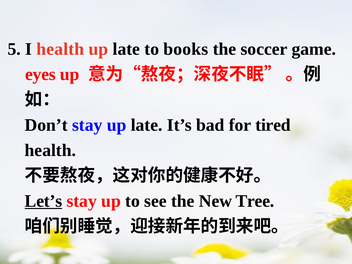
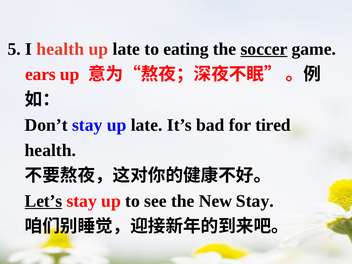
books: books -> eating (186, 49)
soccer underline: none -> present (264, 49)
eyes: eyes -> ears (40, 74)
New Tree: Tree -> Stay (255, 201)
